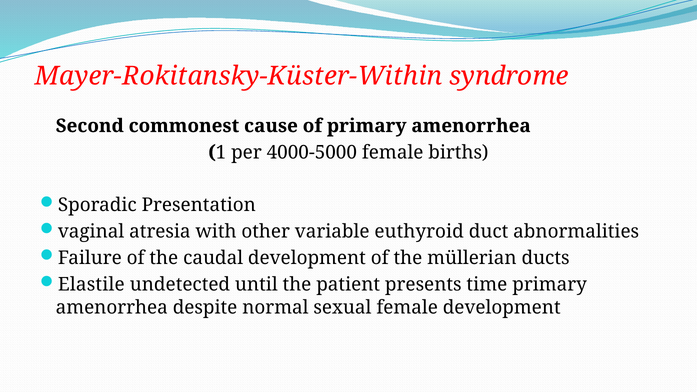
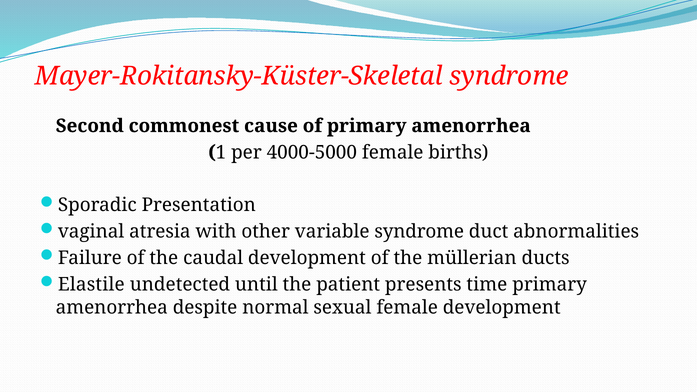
Mayer-Rokitansky-Küster-Within: Mayer-Rokitansky-Küster-Within -> Mayer-Rokitansky-Küster-Skeletal (239, 76)
variable euthyroid: euthyroid -> syndrome (419, 232)
